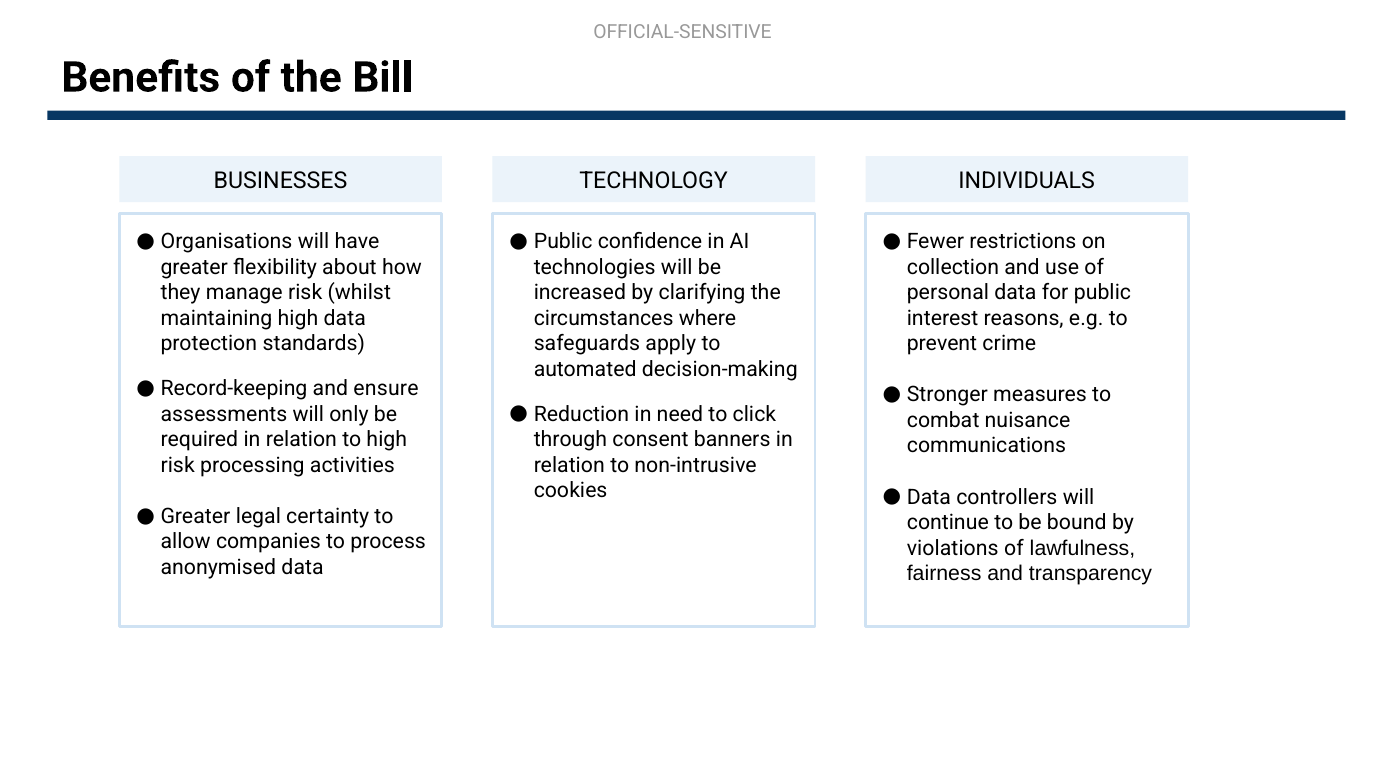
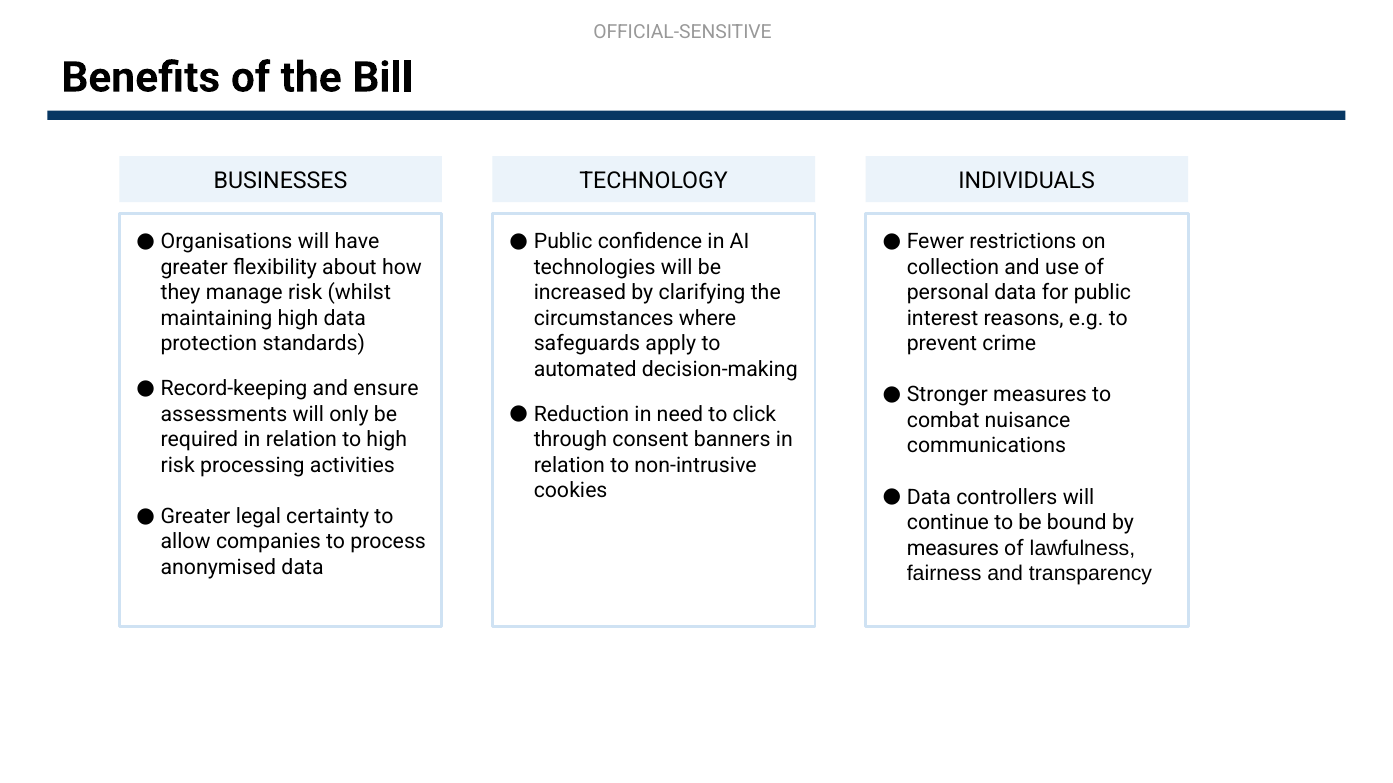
violations: violations -> measures (953, 549)
